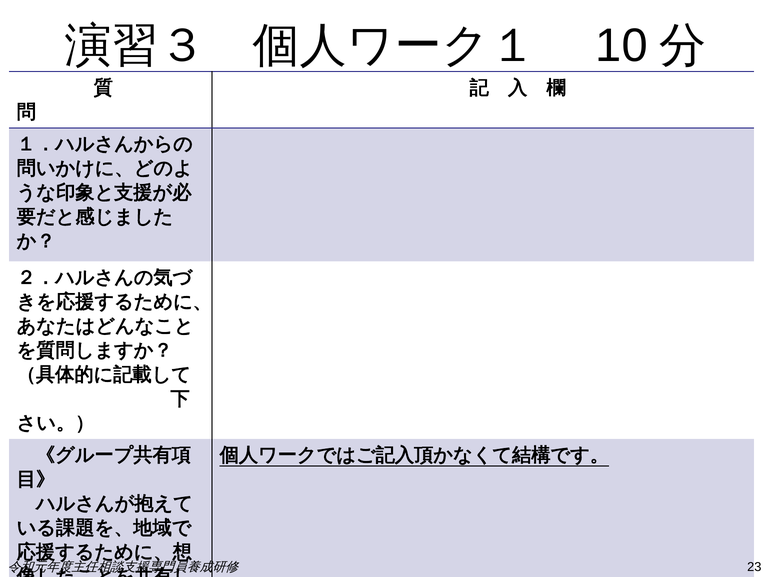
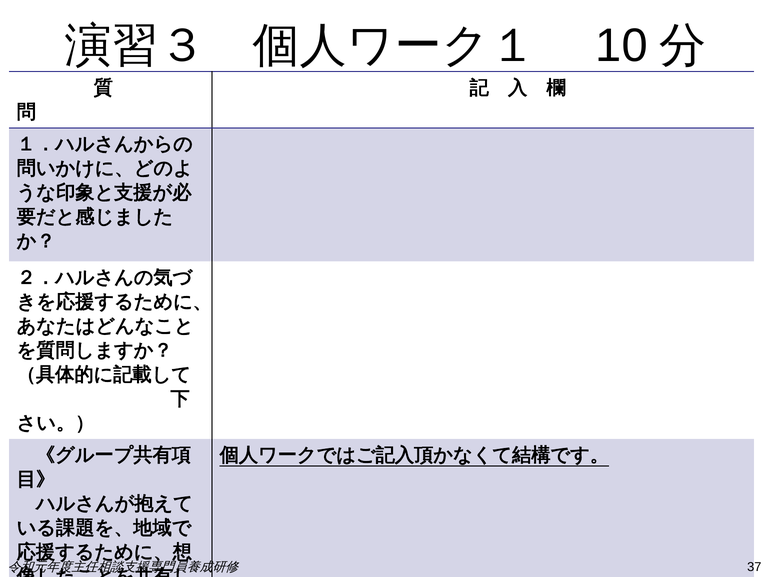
23: 23 -> 37 (754, 567)
